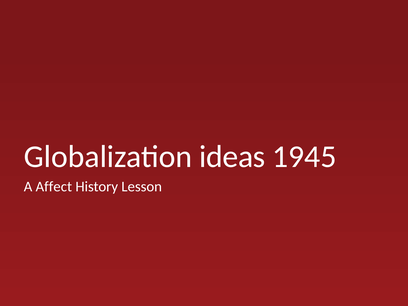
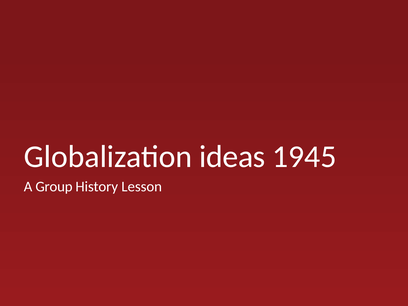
Affect: Affect -> Group (54, 187)
